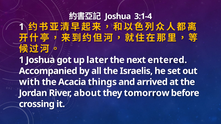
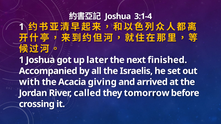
entered: entered -> finished (167, 60)
things: things -> giving (102, 82)
about: about -> called (87, 93)
